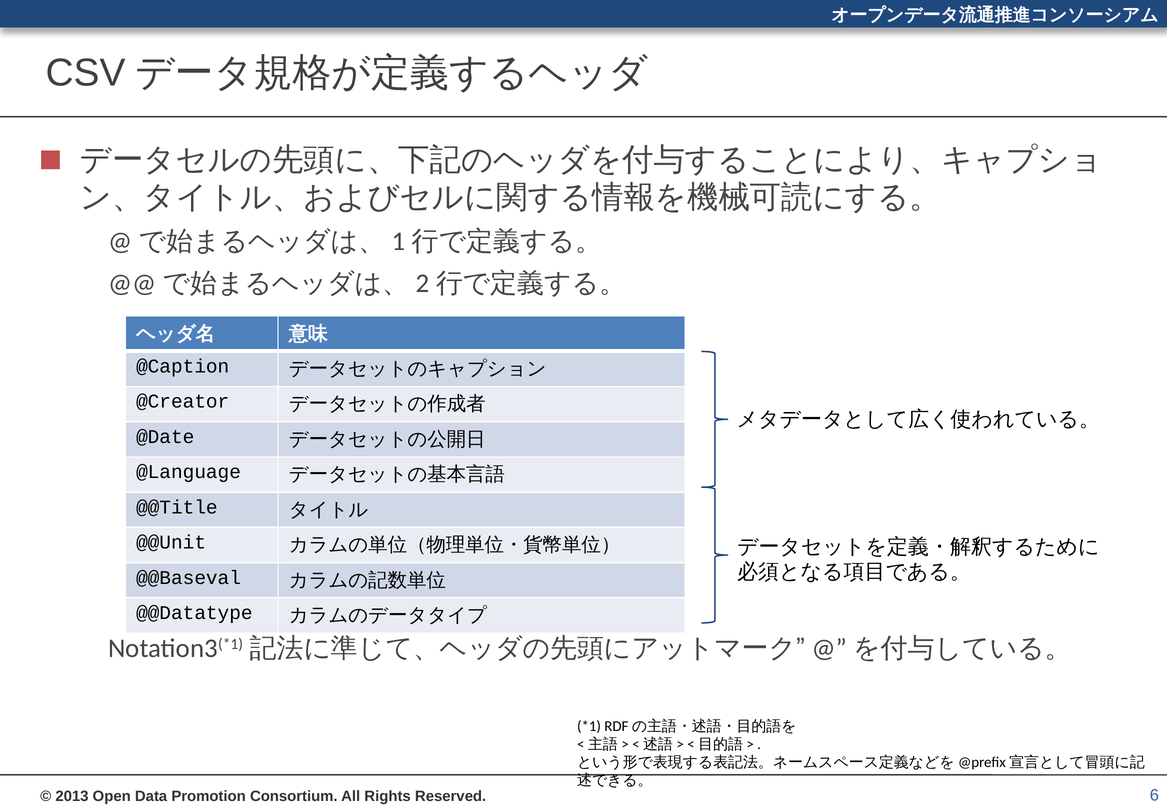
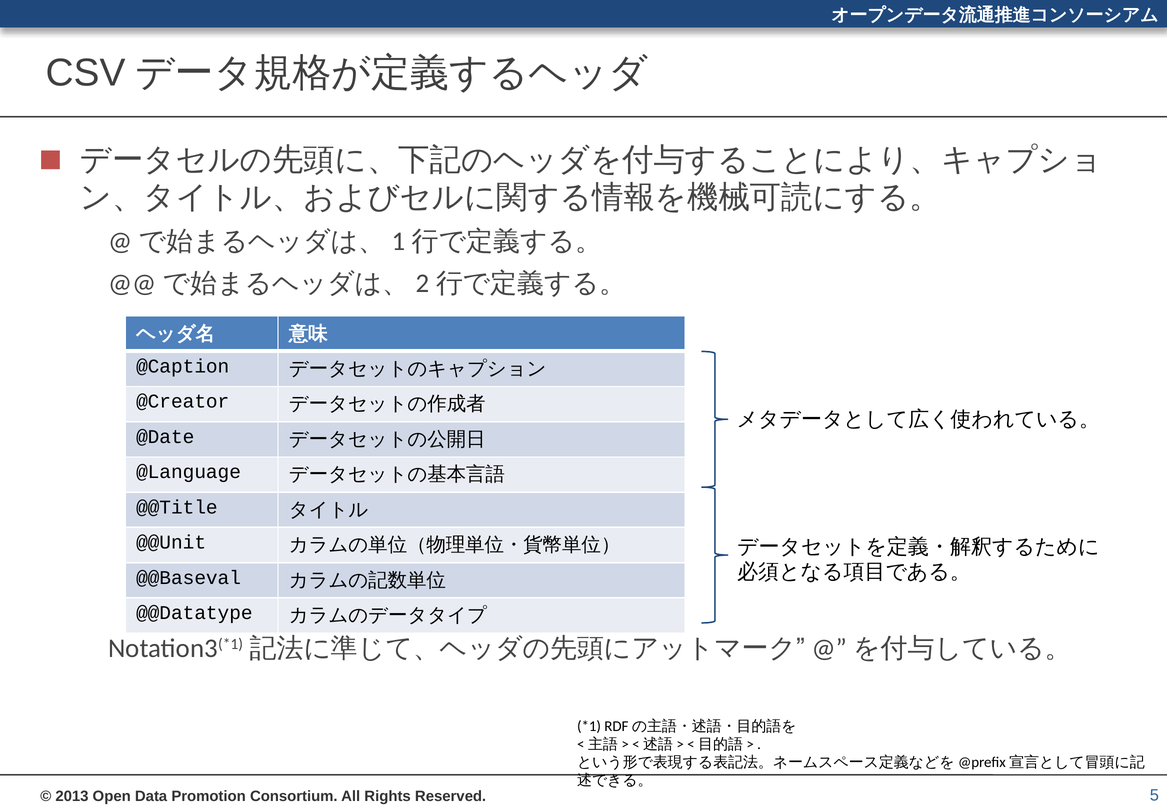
6: 6 -> 5 (1154, 795)
